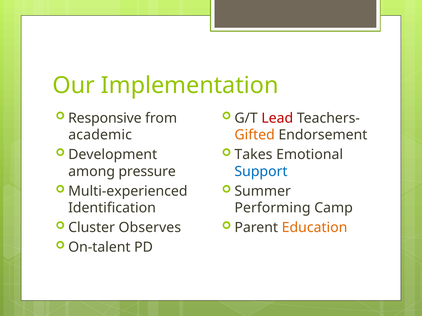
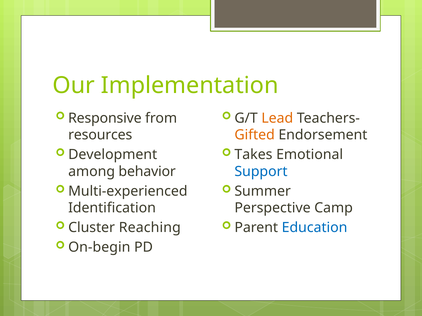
Lead colour: red -> orange (277, 118)
academic: academic -> resources (100, 135)
pressure: pressure -> behavior (147, 172)
Performing: Performing -> Perspective (273, 208)
Observes: Observes -> Reaching (150, 228)
Education colour: orange -> blue (315, 228)
On-talent: On-talent -> On-begin (99, 248)
